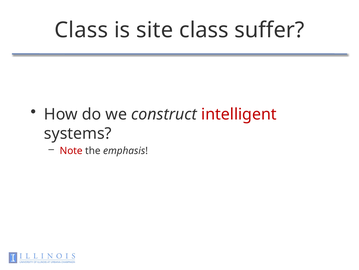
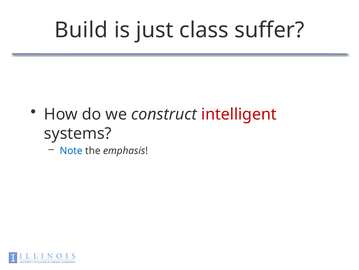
Class: Class -> Build (81, 30)
site: site -> just (155, 30)
Note colour: red -> blue (71, 150)
